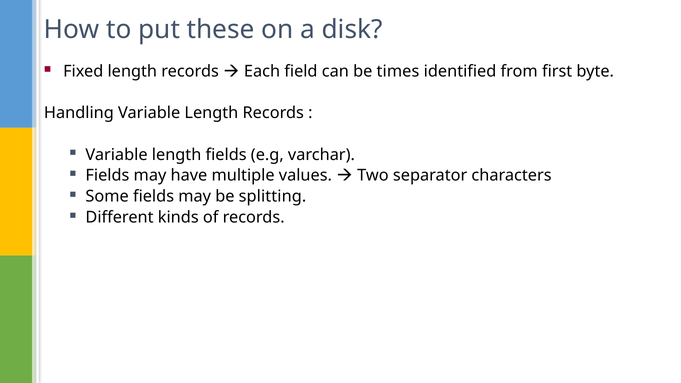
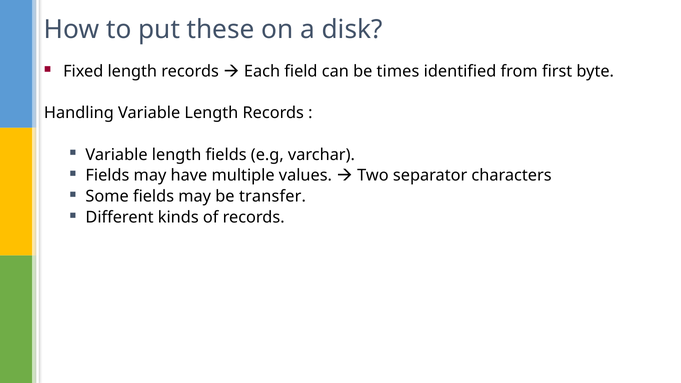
splitting: splitting -> transfer (272, 196)
